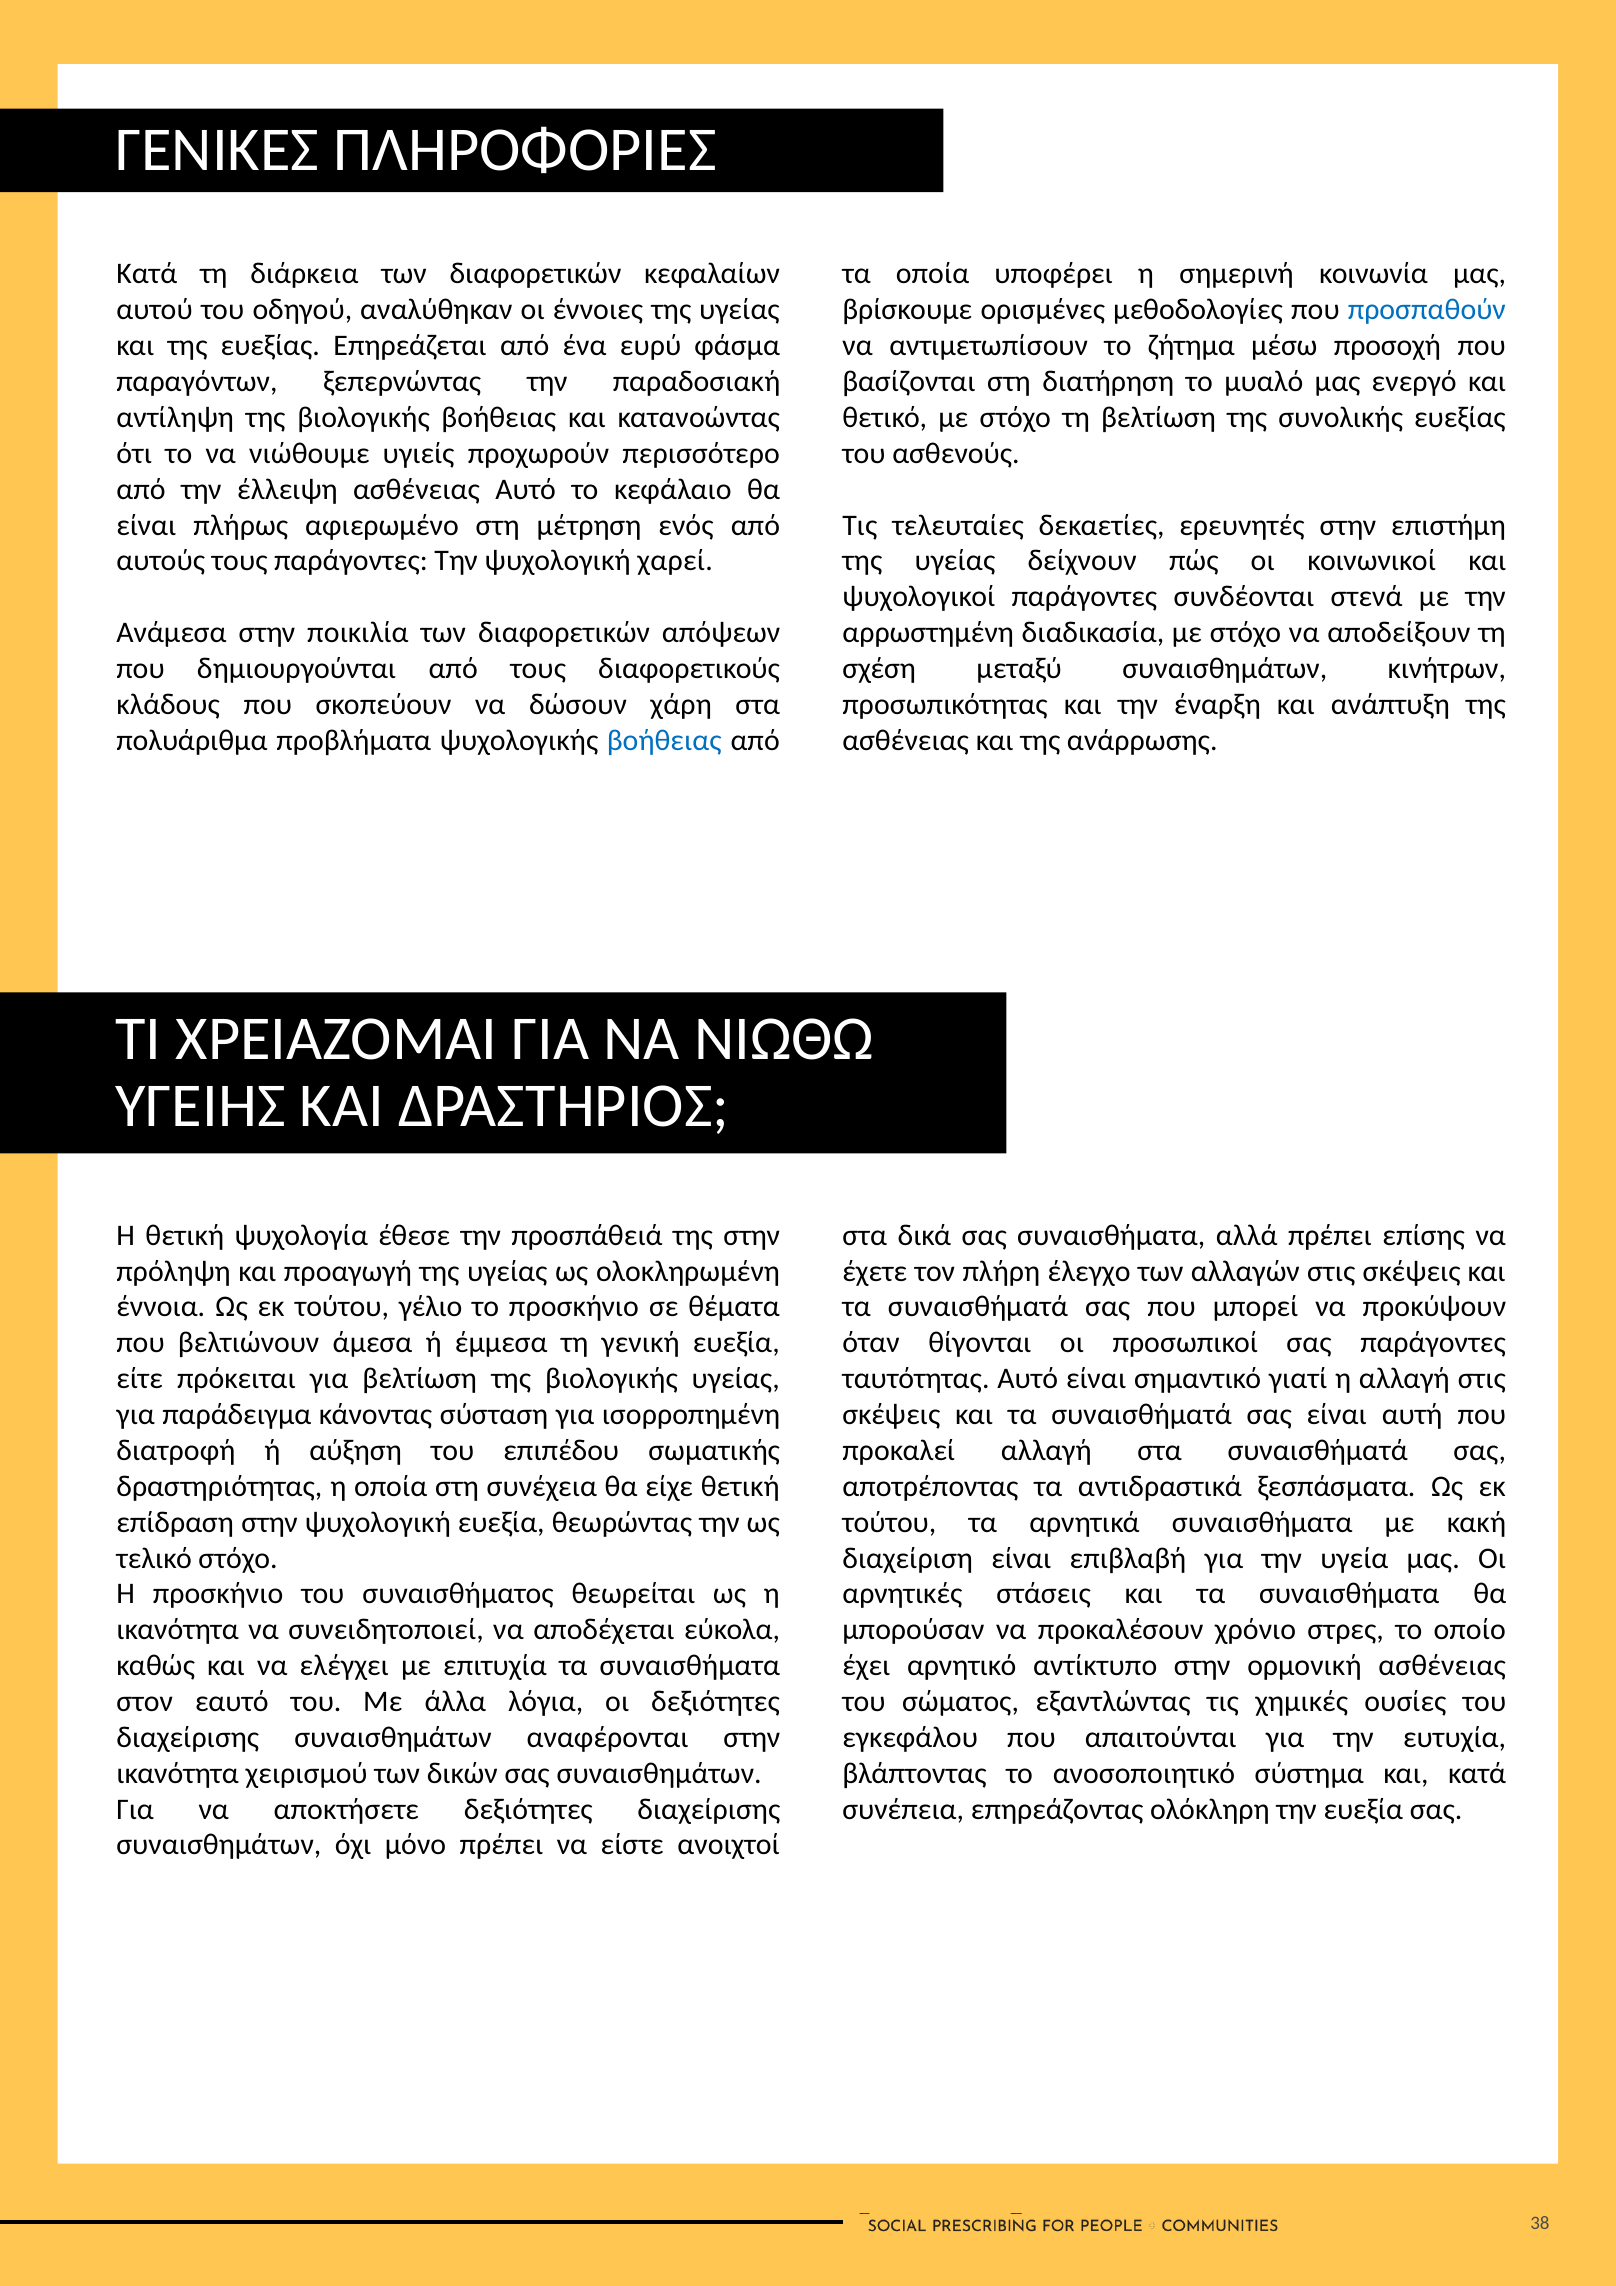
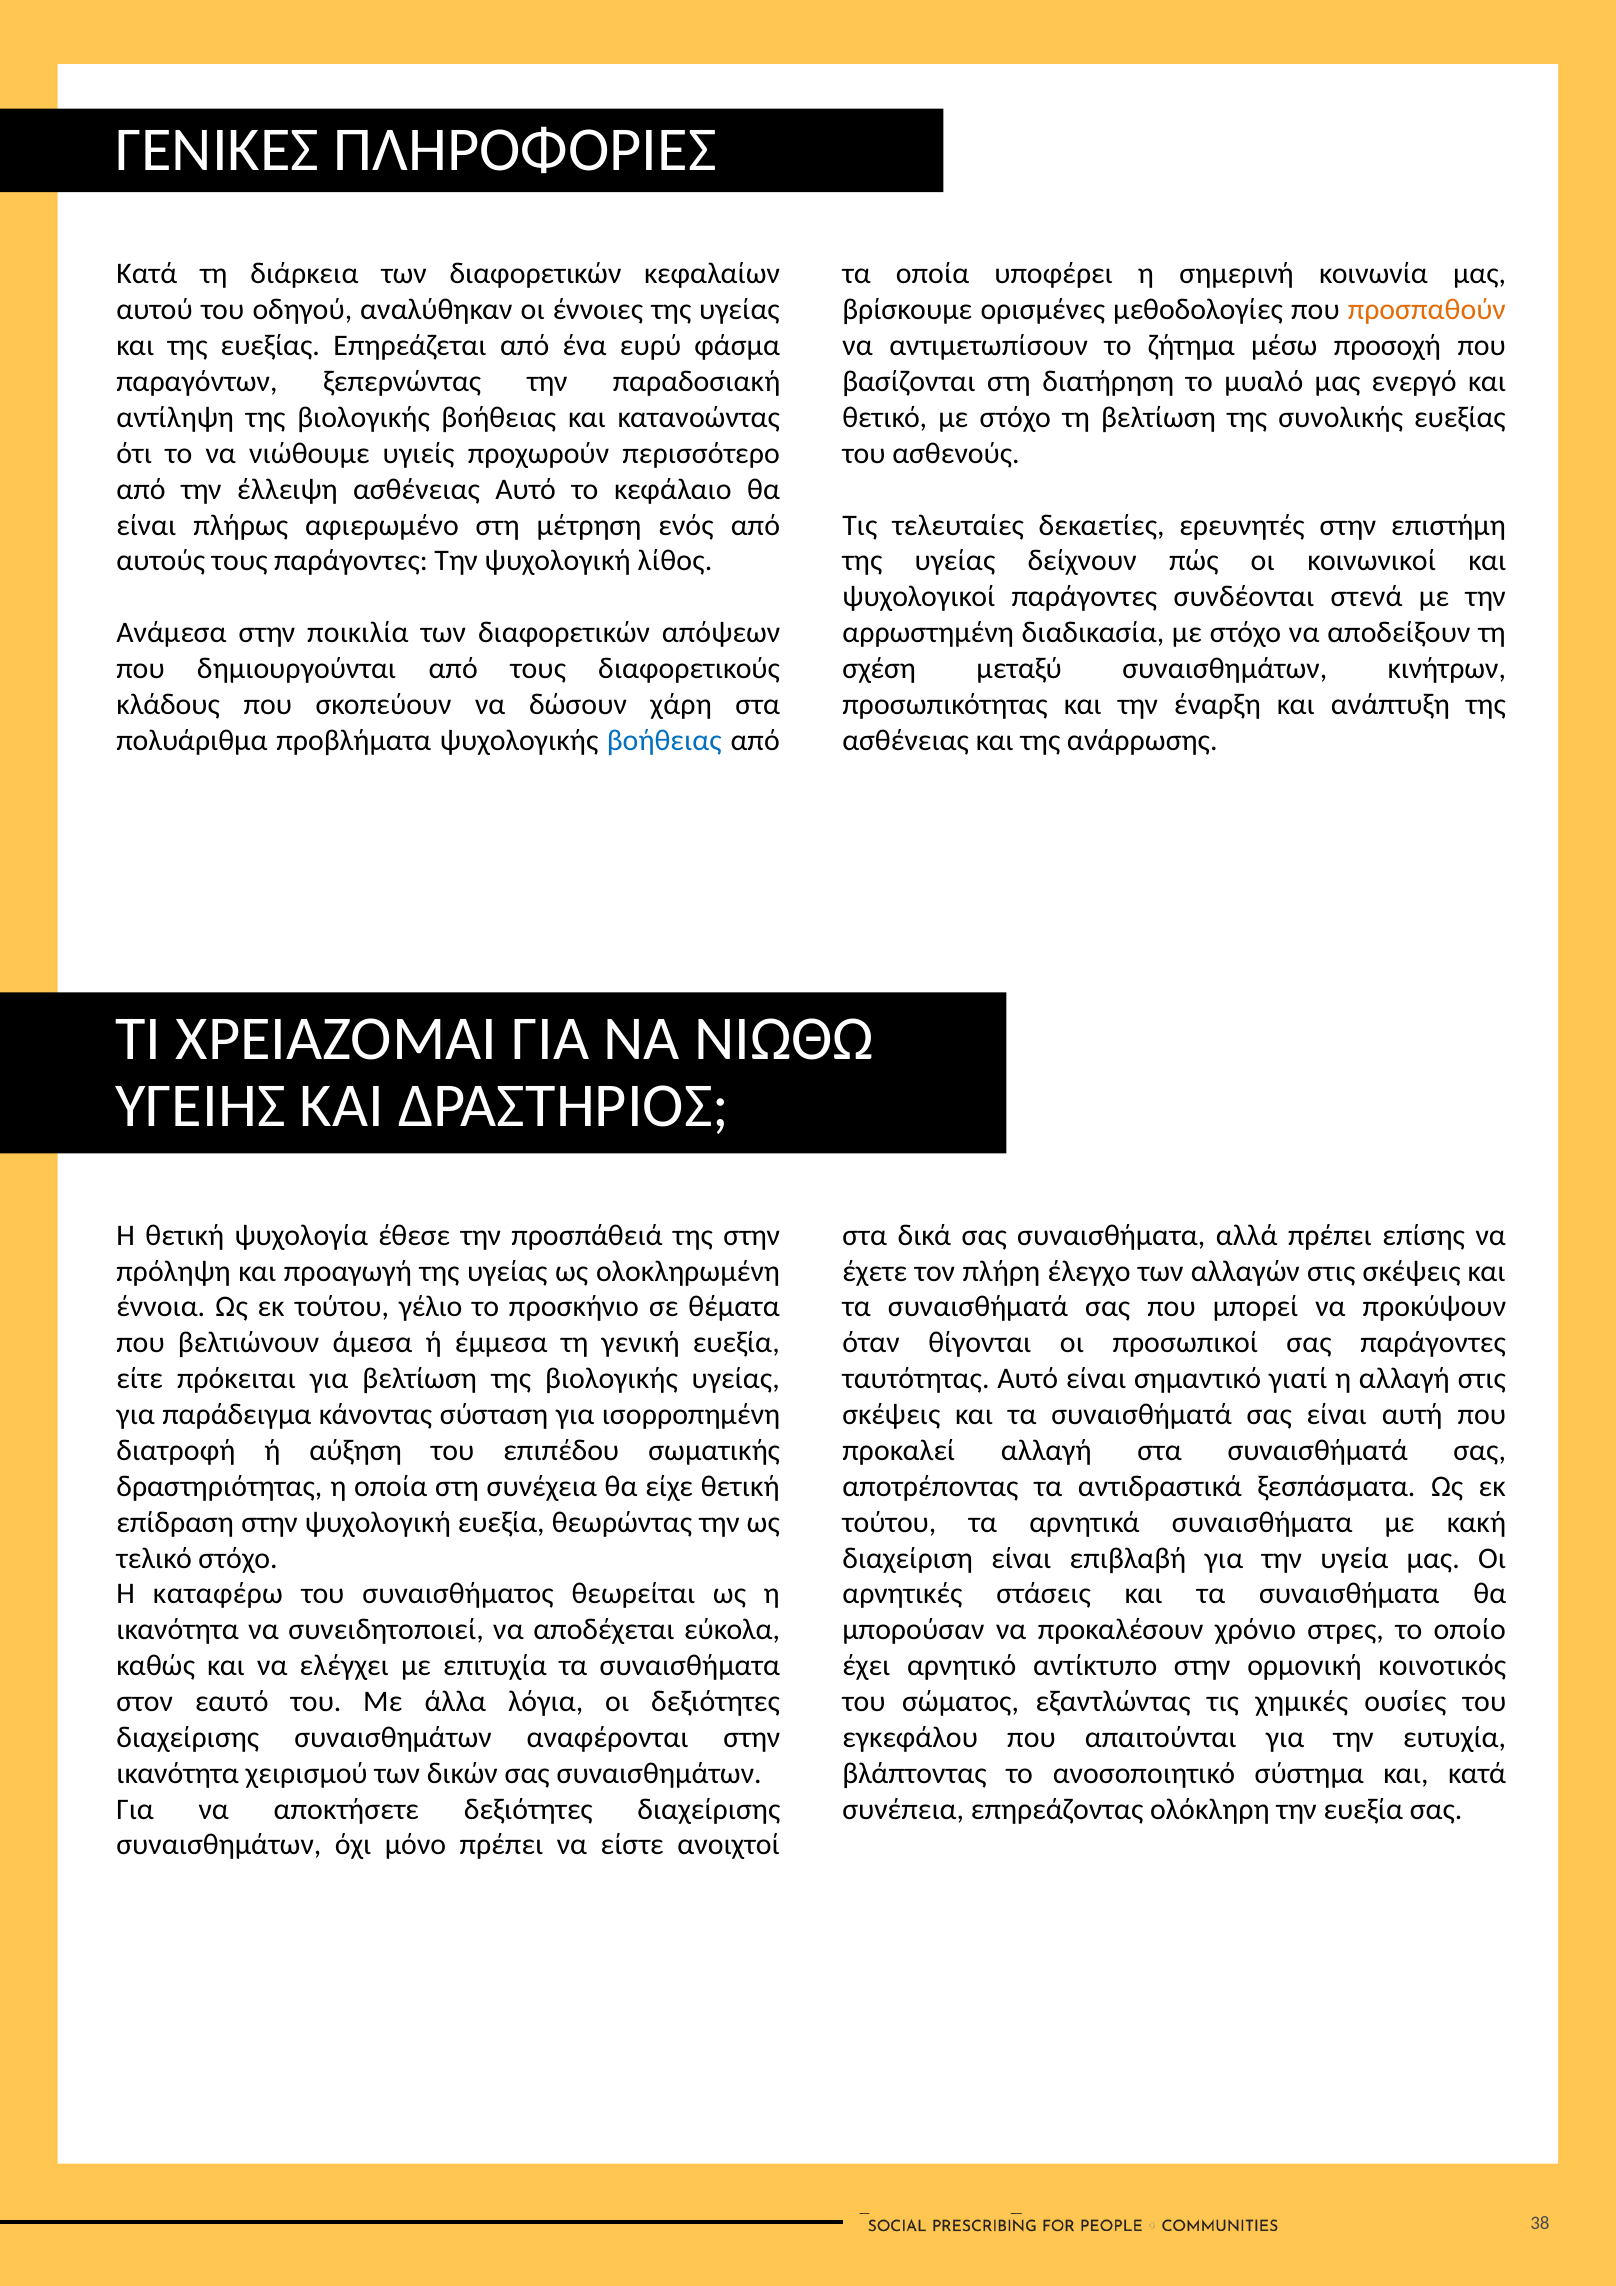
προσπαθούν colour: blue -> orange (1427, 310)
χαρεί: χαρεί -> λίθος (675, 561)
Η προσκήνιο: προσκήνιο -> καταφέρω (218, 1594)
ορμονική ασθένειας: ασθένειας -> κοινοτικός (1442, 1665)
